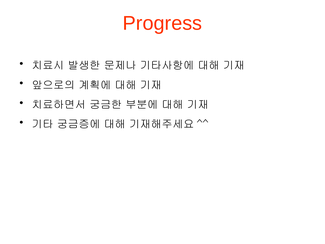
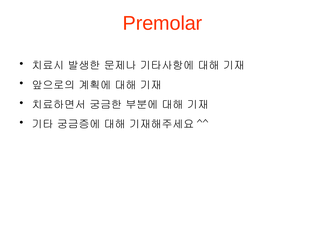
Progress: Progress -> Premolar (163, 23)
